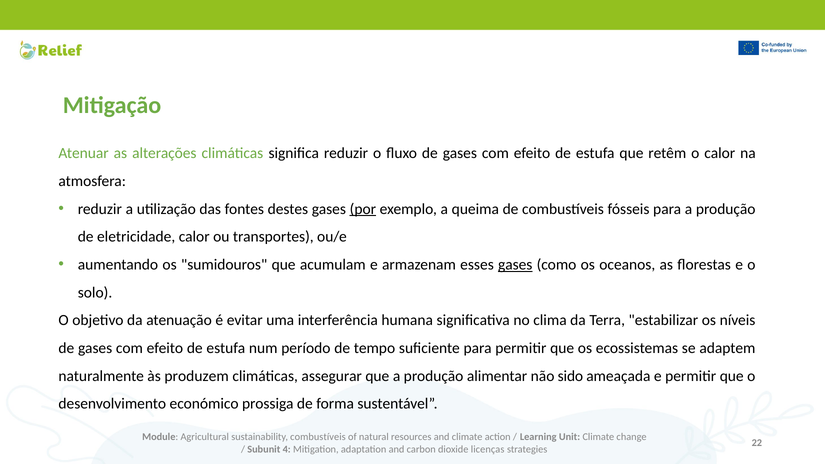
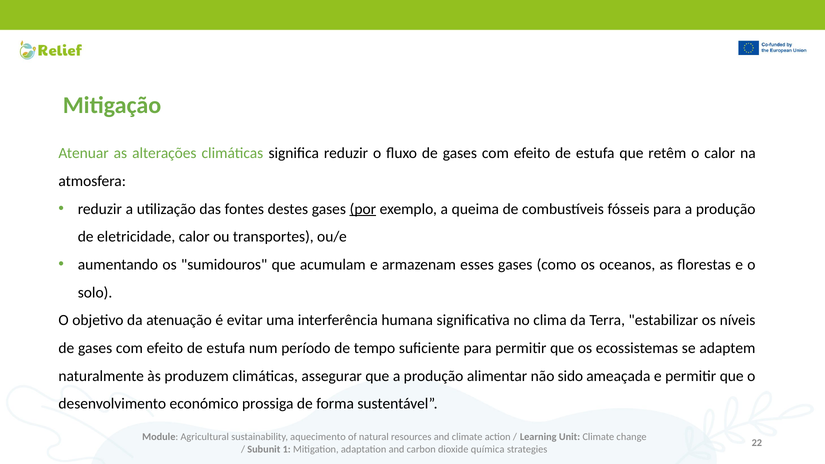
gases underline: present -> none (515, 265)
sustainability combustíveis: combustíveis -> aquecimento (318, 437)
4: 4 -> 1 (287, 449)
licenças: licenças -> química (488, 449)
